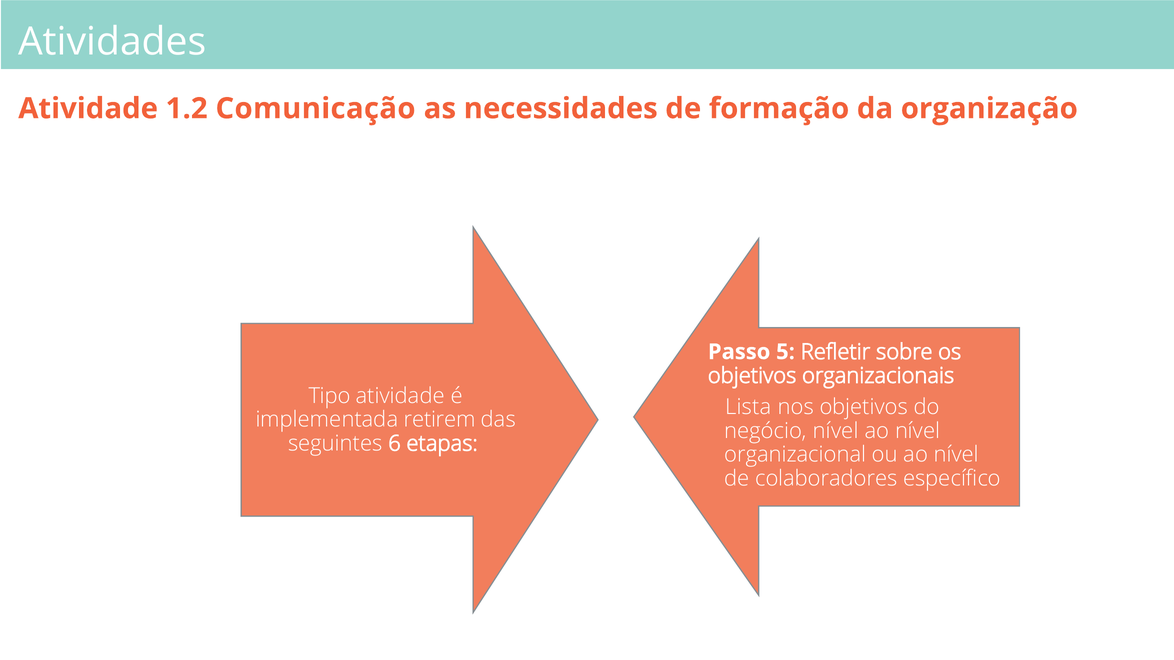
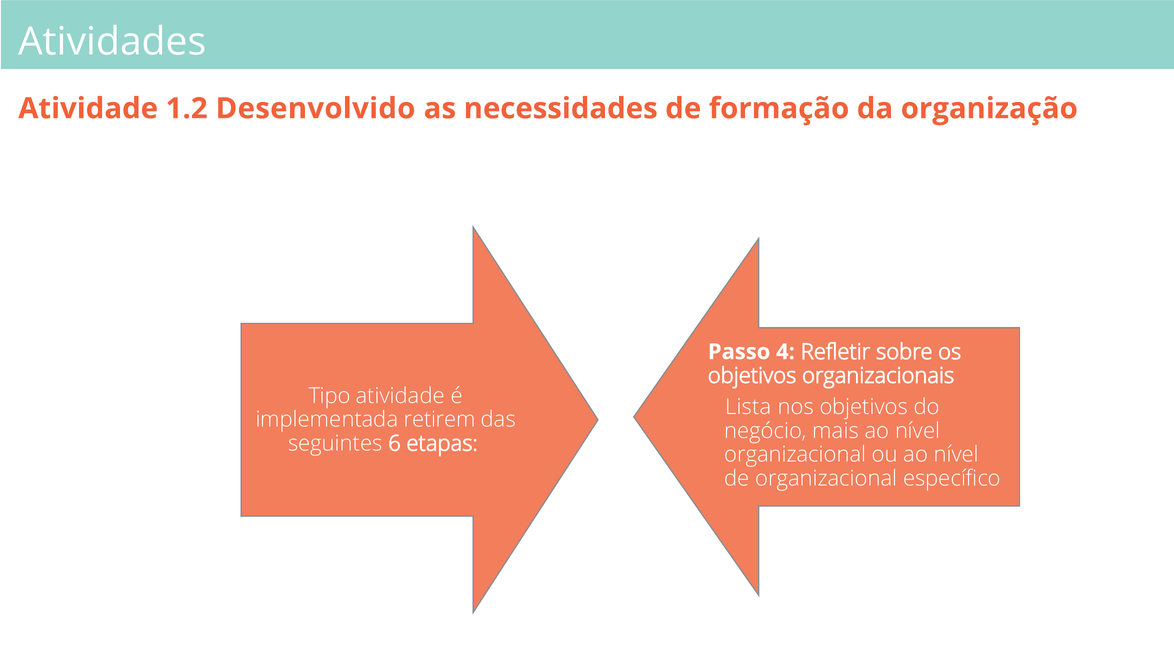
Comunicação: Comunicação -> Desenvolvido (316, 109)
5: 5 -> 4 (785, 352)
negócio nível: nível -> mais (836, 431)
de colaboradores: colaboradores -> organizacional (826, 479)
